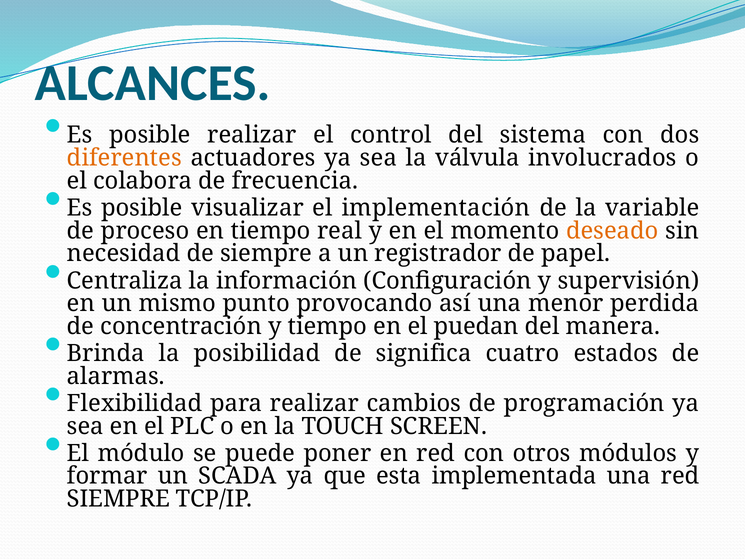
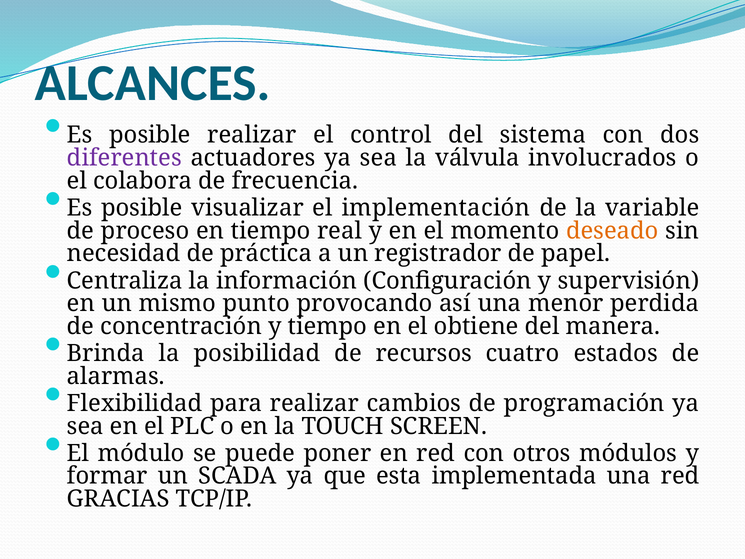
diferentes colour: orange -> purple (124, 158)
de siempre: siempre -> práctica (266, 253)
puedan: puedan -> obtiene (476, 326)
significa: significa -> recursos (424, 353)
SIEMPRE: SIEMPRE -> GRACIAS (118, 499)
